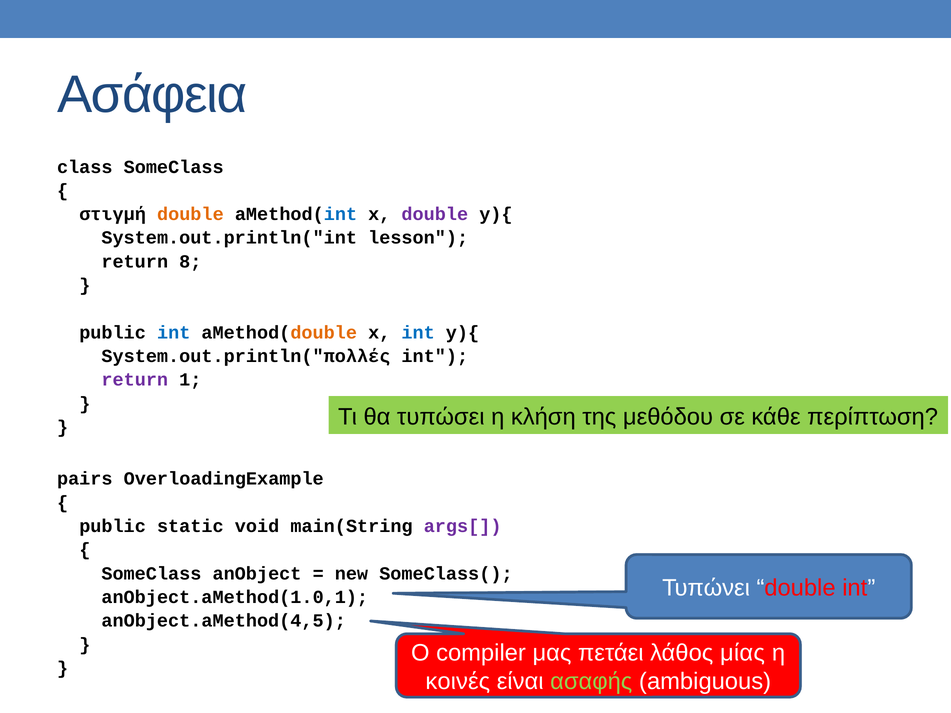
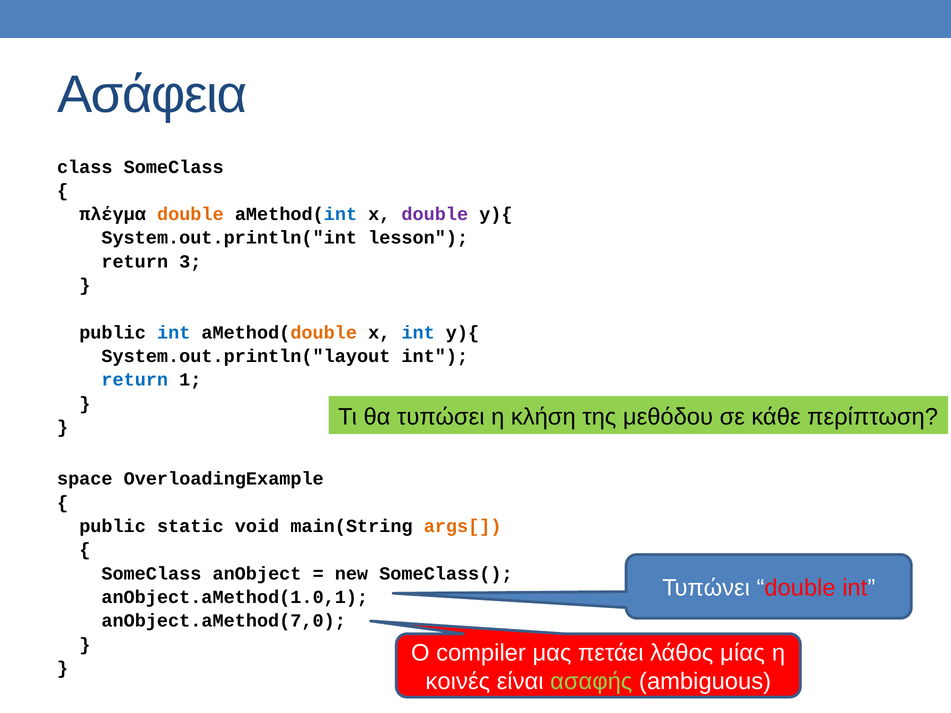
στιγμή: στιγμή -> πλέγμα (113, 214)
8: 8 -> 3 (190, 262)
System.out.println("πολλές: System.out.println("πολλές -> System.out.println("layout (246, 356)
return colour: purple -> blue (135, 380)
pairs: pairs -> space (85, 479)
args[ colour: purple -> orange (463, 526)
anObject.aMethod(4,5: anObject.aMethod(4,5 -> anObject.aMethod(7,0 (224, 621)
